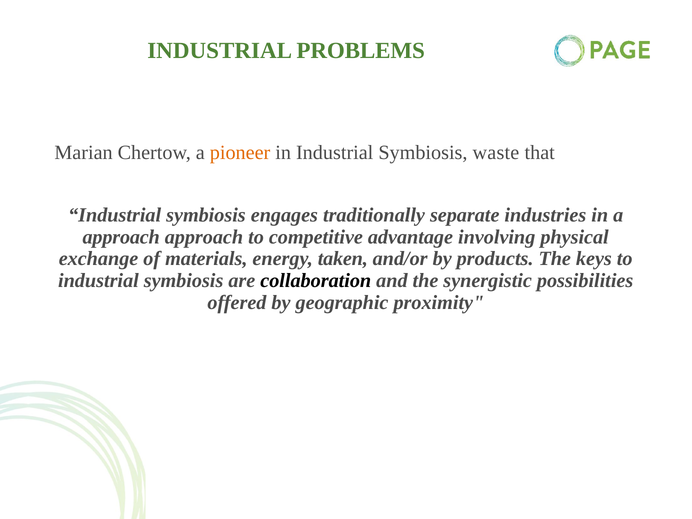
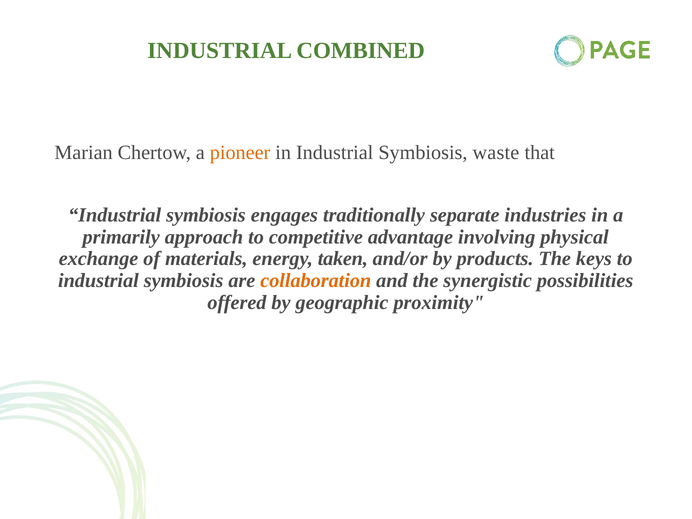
PROBLEMS: PROBLEMS -> COMBINED (361, 51)
approach: approach -> primarily (121, 237)
collaboration colour: black -> orange (316, 281)
